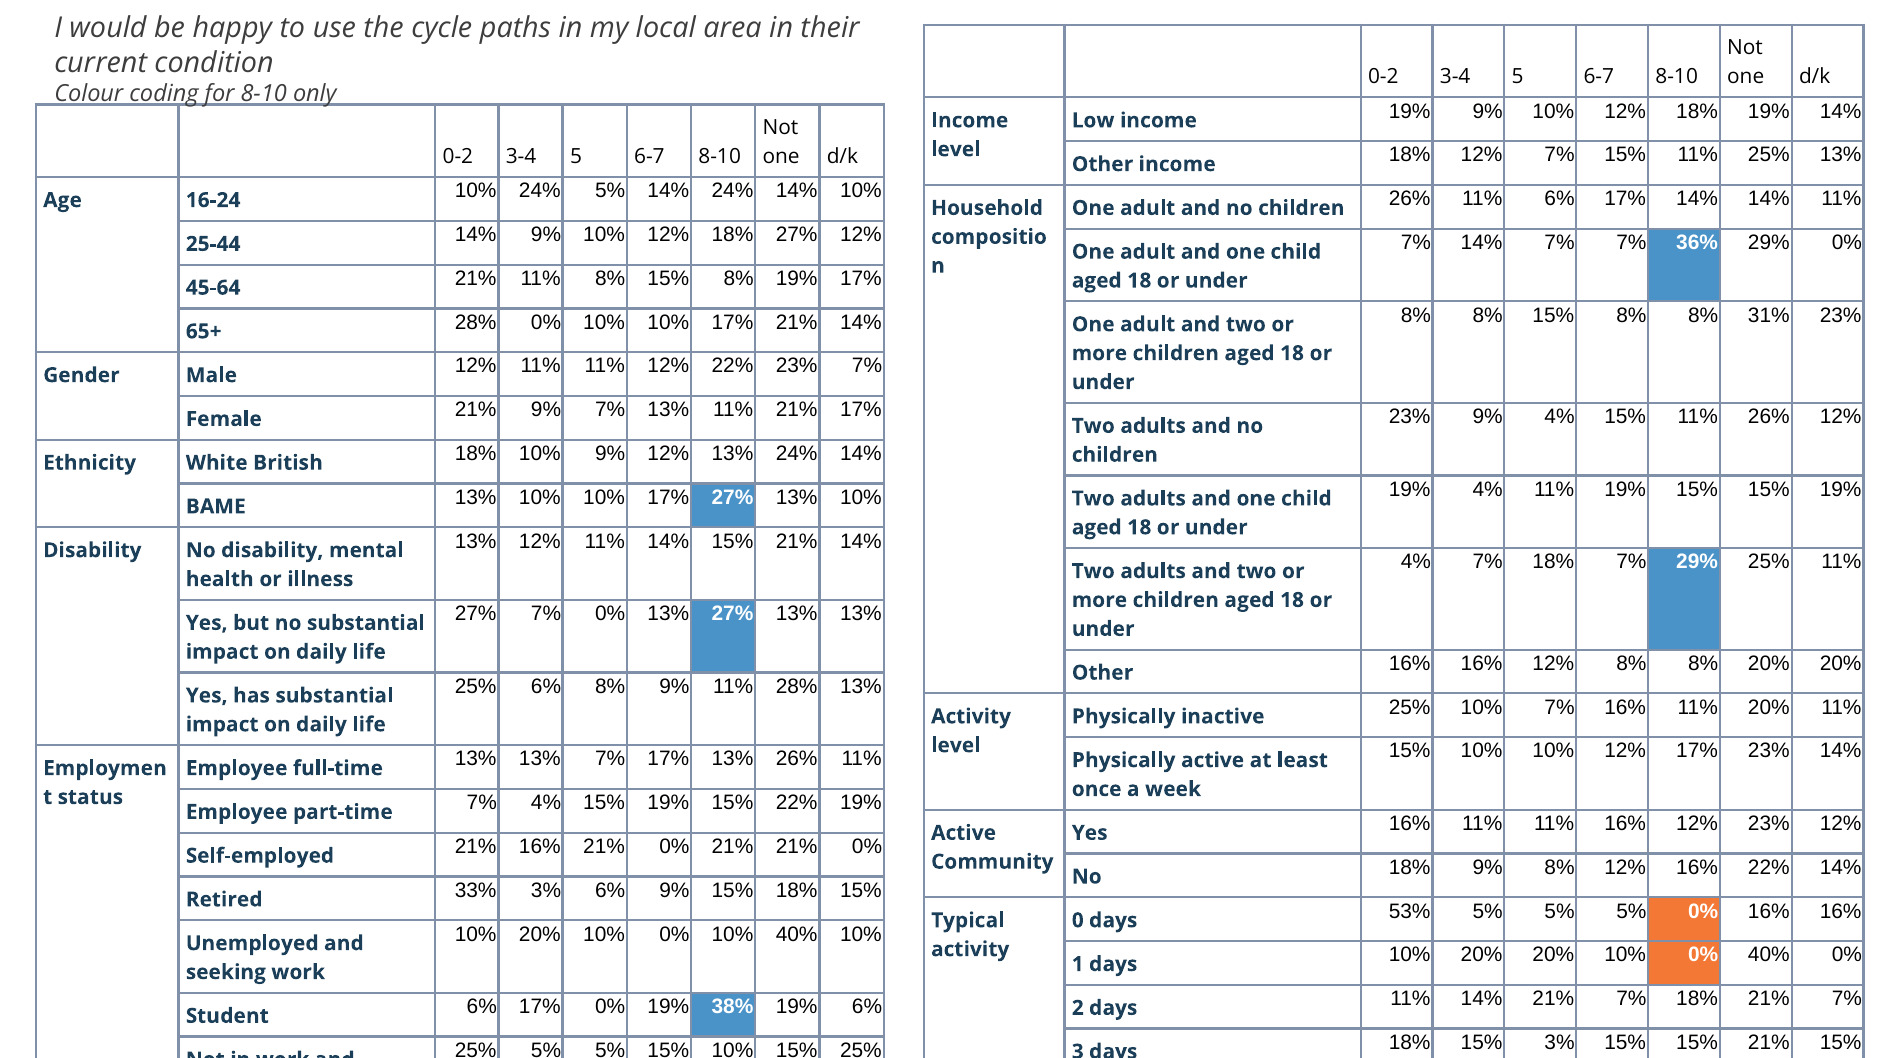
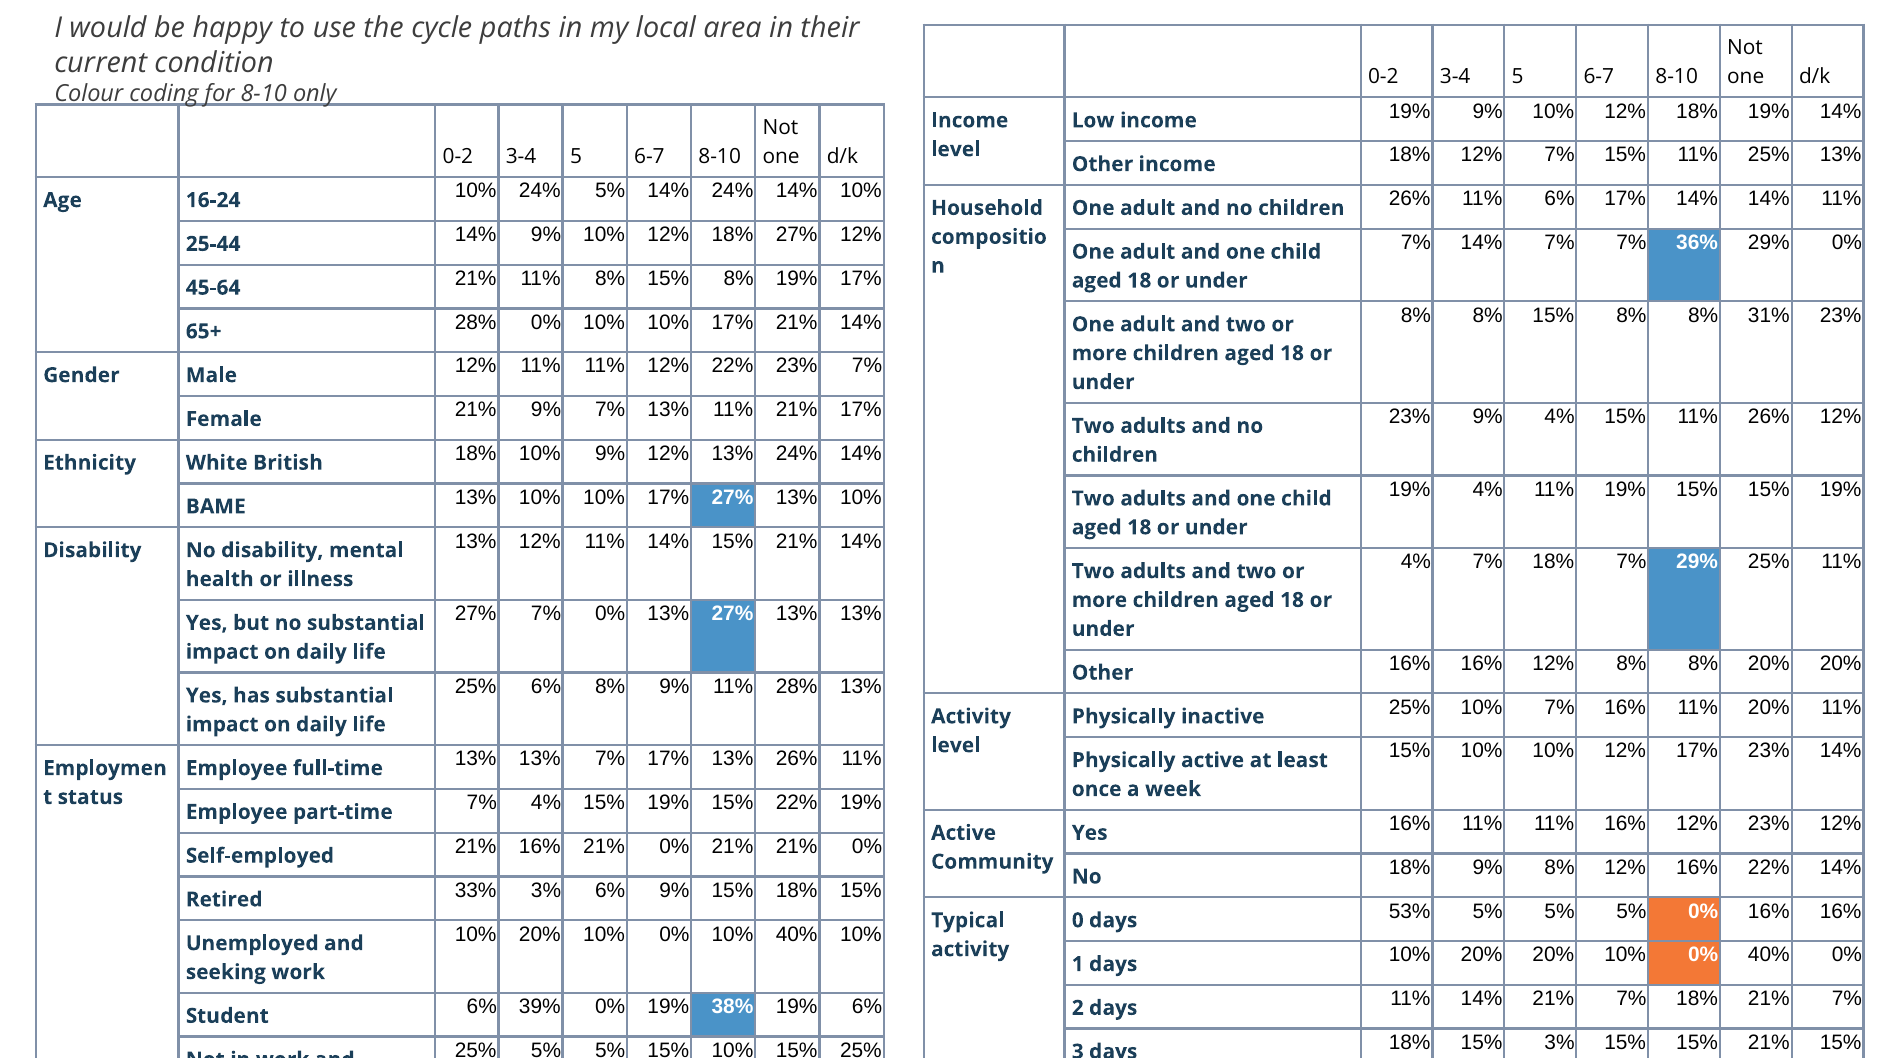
Student 6% 17%: 17% -> 39% (540, 1007)
